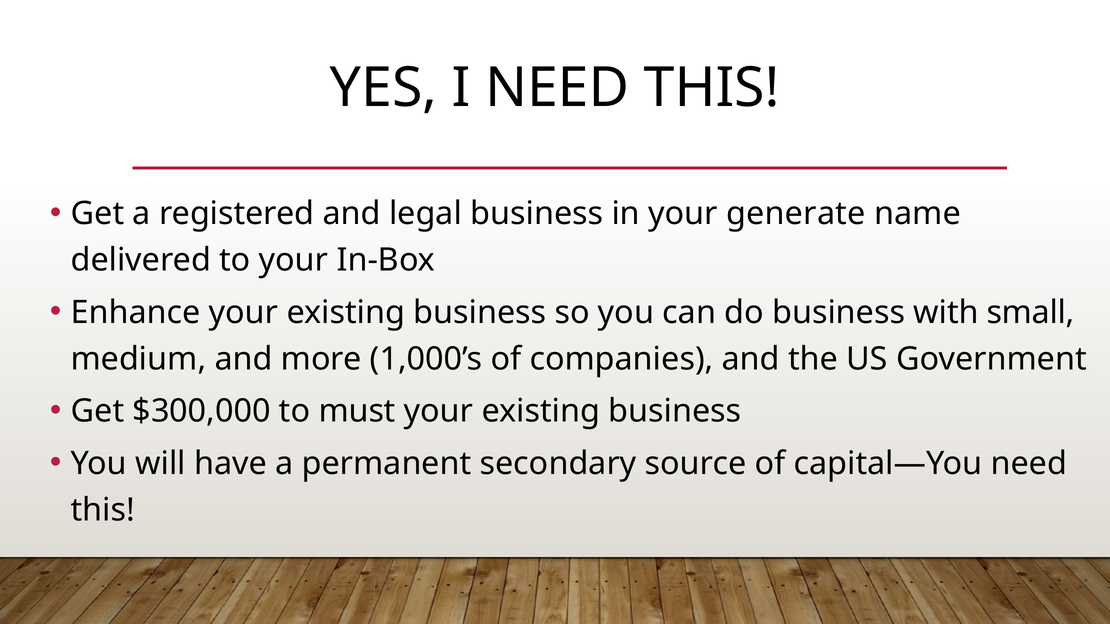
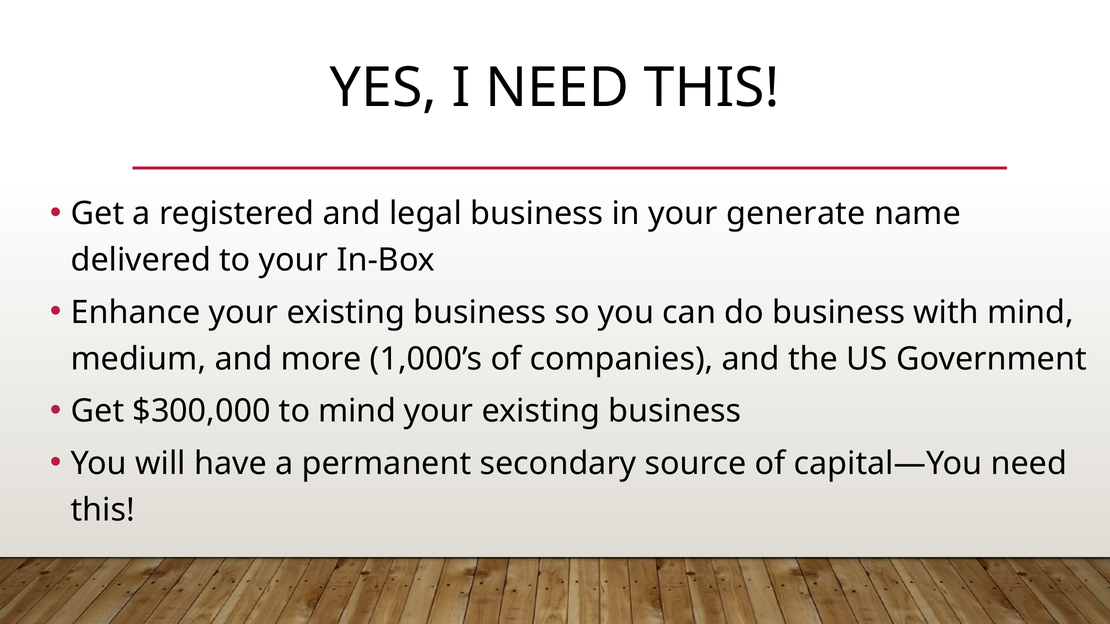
with small: small -> mind (1030, 313)
to must: must -> mind (357, 411)
